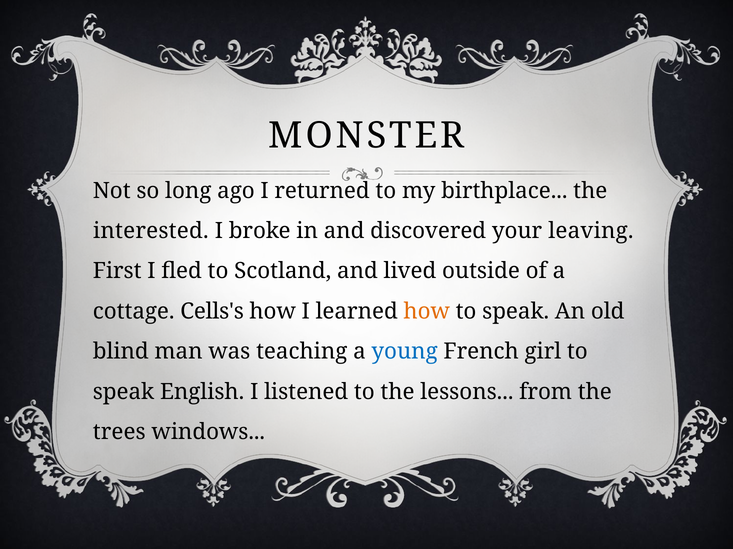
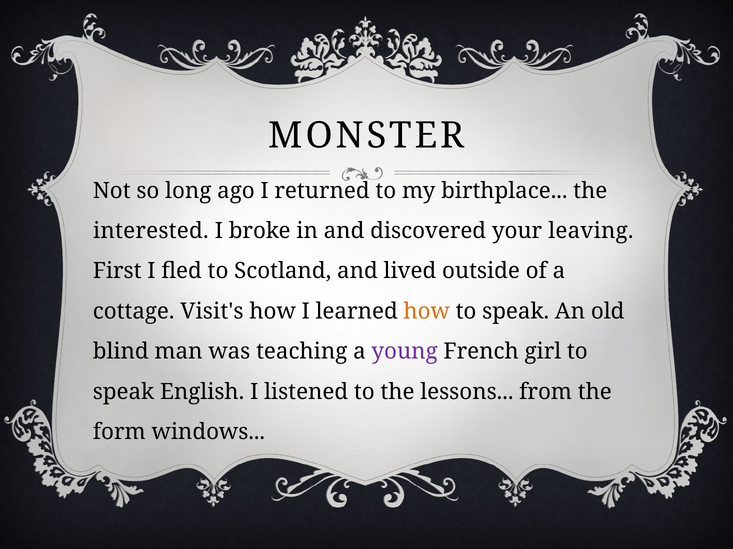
Cells's: Cells's -> Visit's (212, 312)
young colour: blue -> purple (405, 352)
trees: trees -> form (119, 433)
